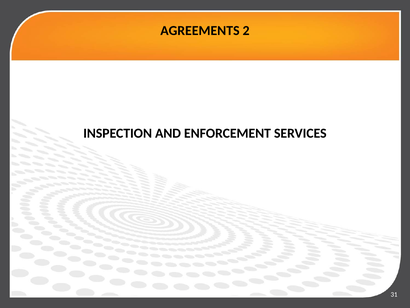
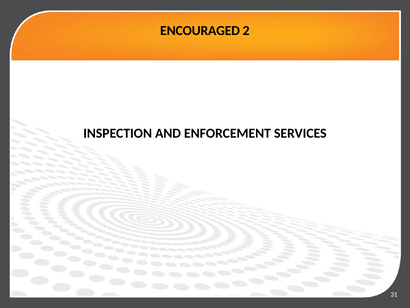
AGREEMENTS: AGREEMENTS -> ENCOURAGED (200, 31)
